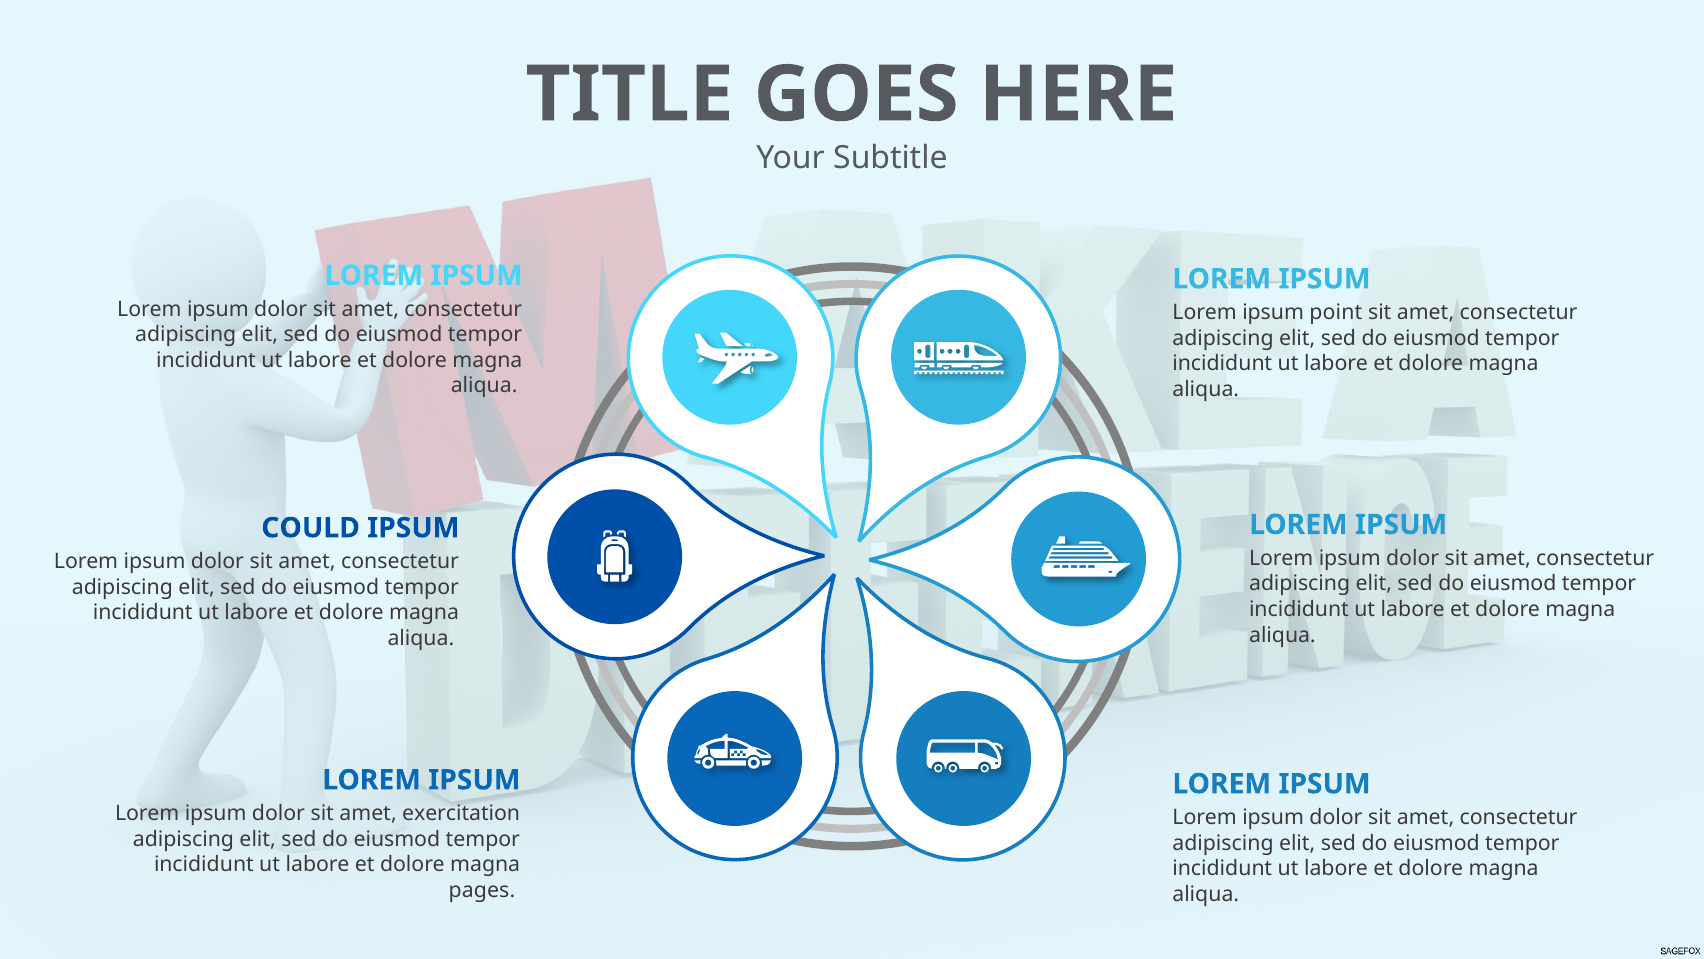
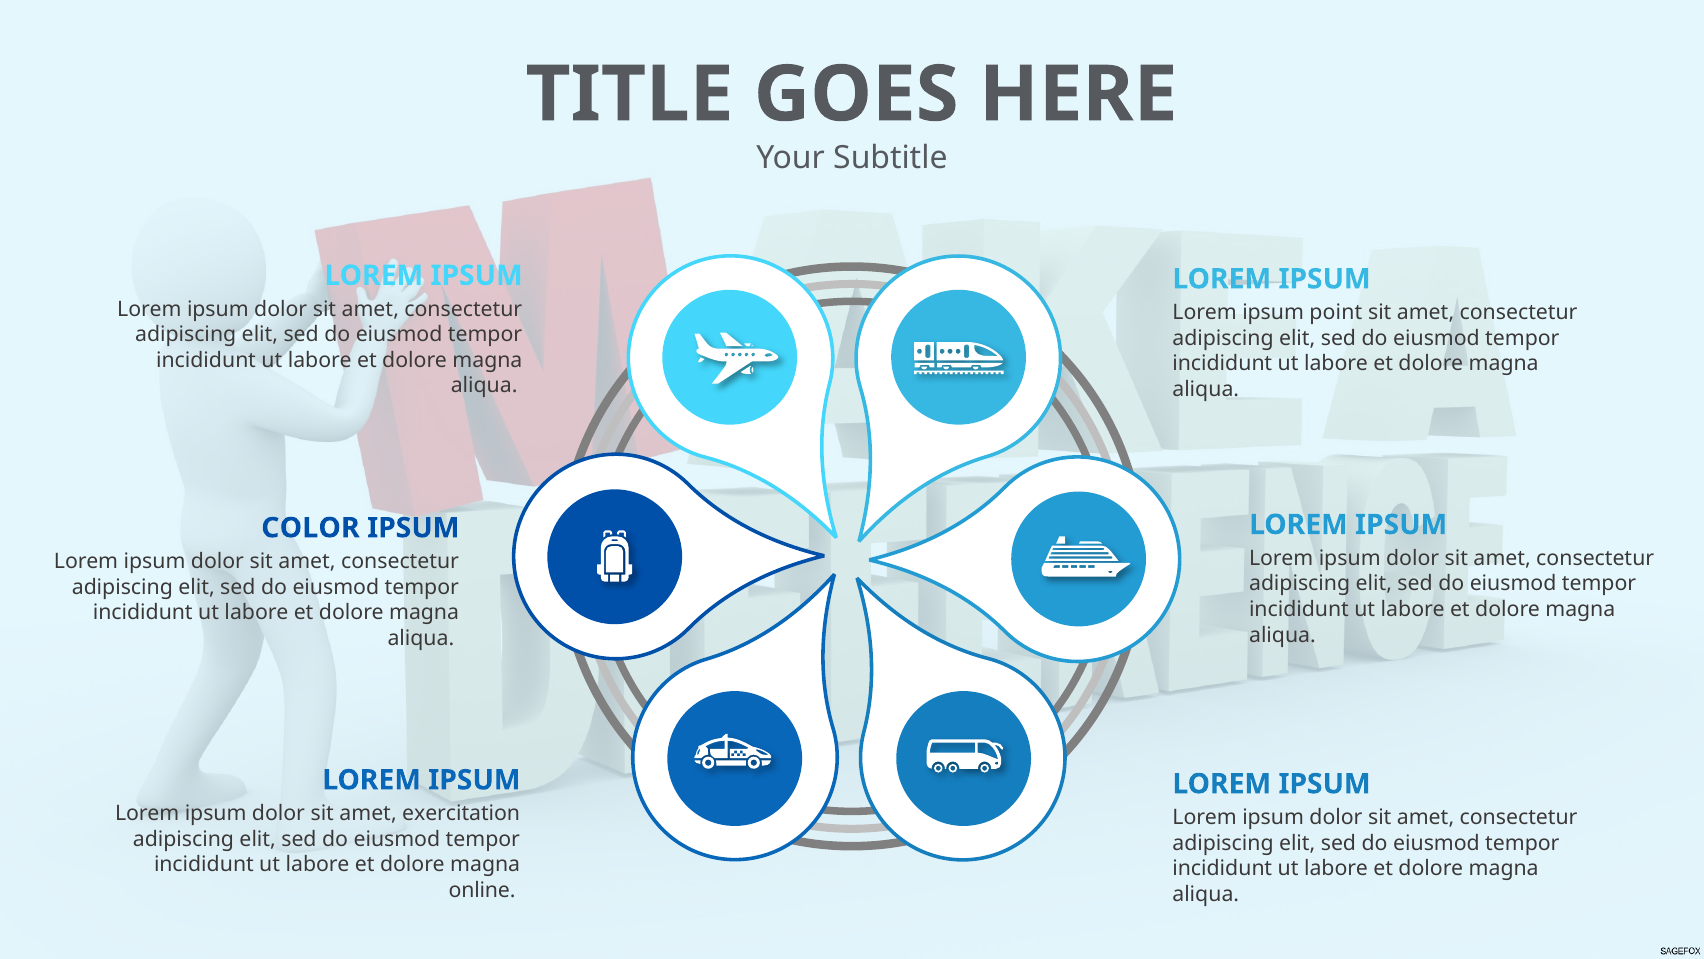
COULD: COULD -> COLOR (310, 528)
pages: pages -> online (482, 890)
